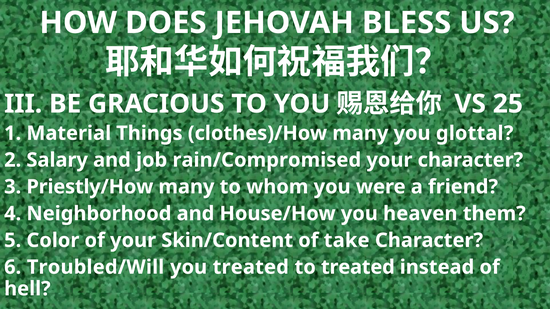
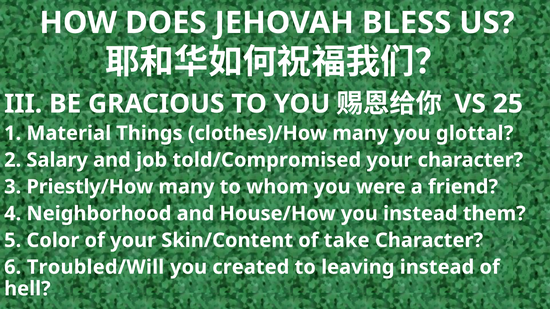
rain/Compromised: rain/Compromised -> told/Compromised (267, 160)
you heaven: heaven -> instead (420, 214)
you treated: treated -> created (251, 267)
to treated: treated -> leaving (358, 267)
